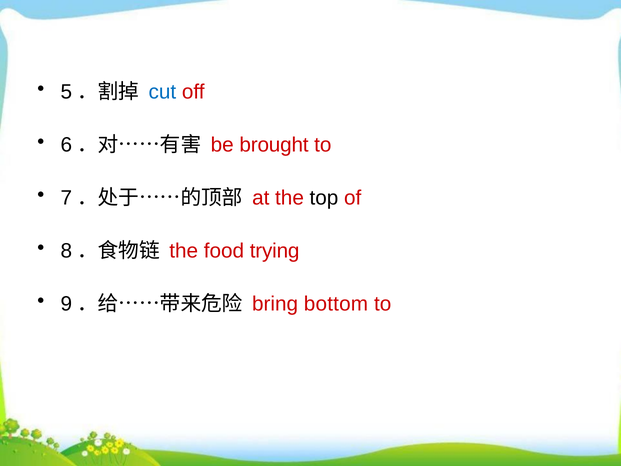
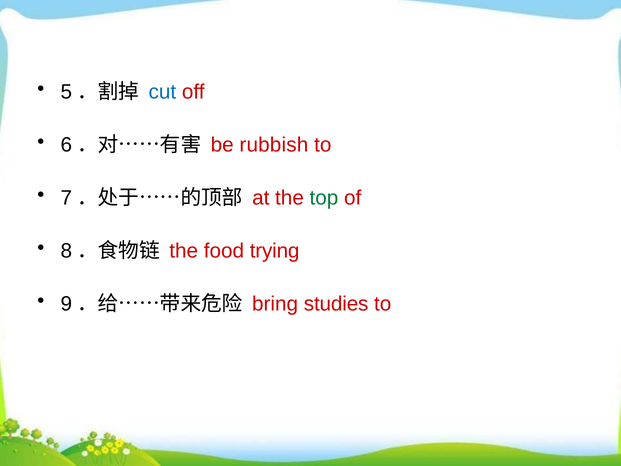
brought: brought -> rubbish (274, 145)
top colour: black -> green (324, 198)
bottom: bottom -> studies (336, 304)
